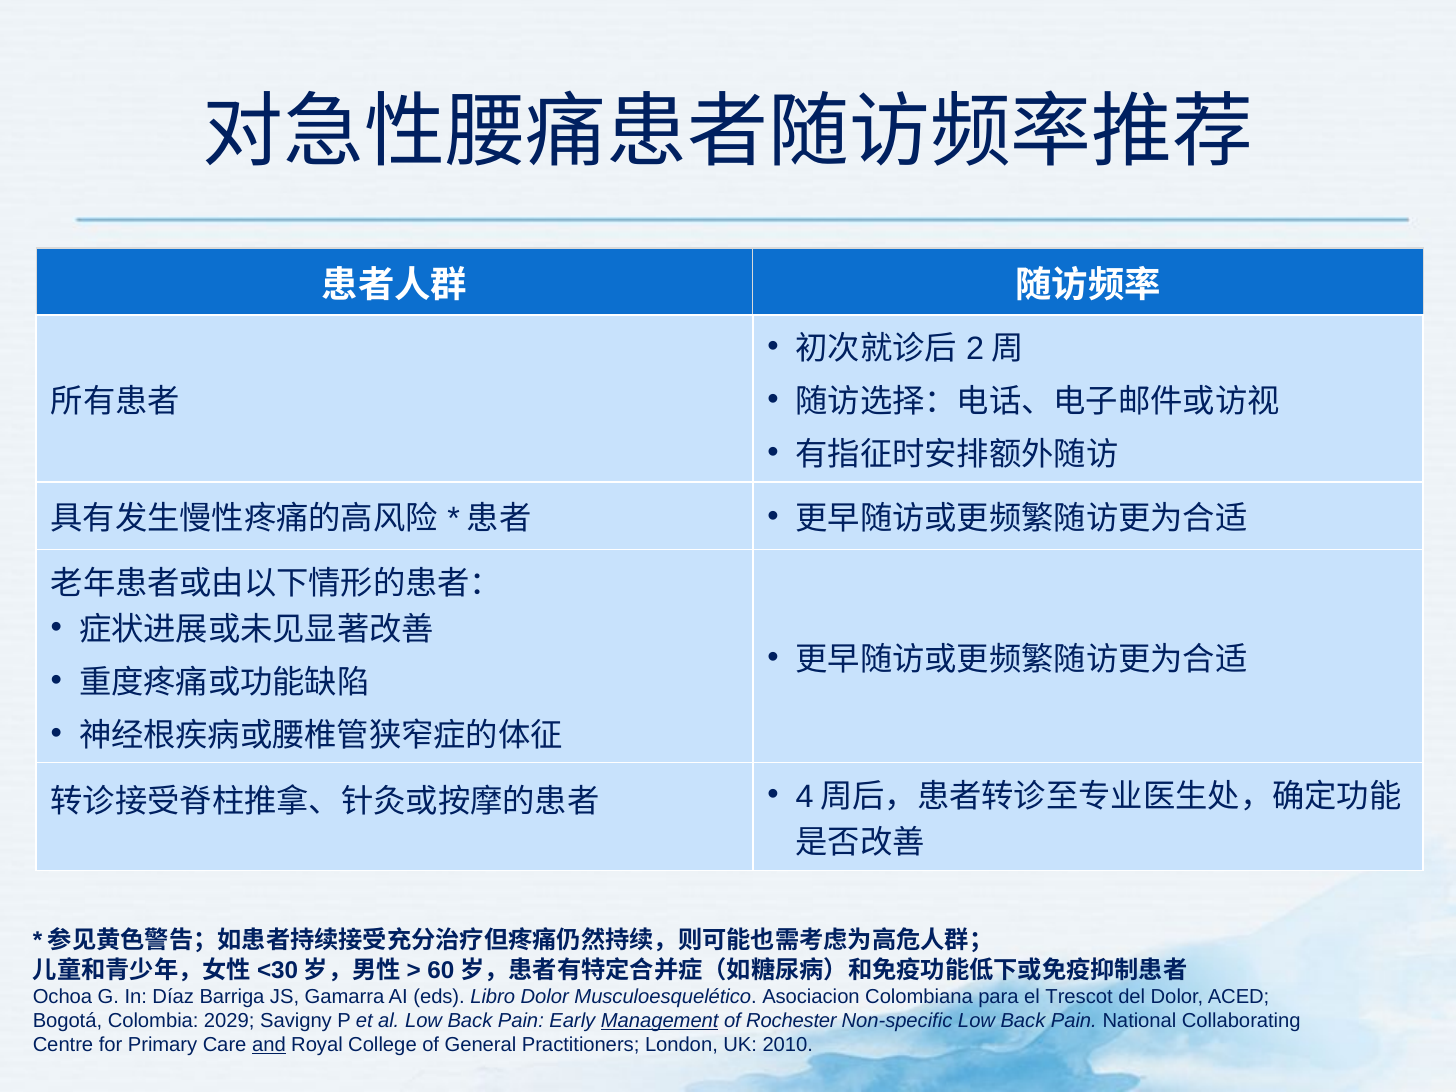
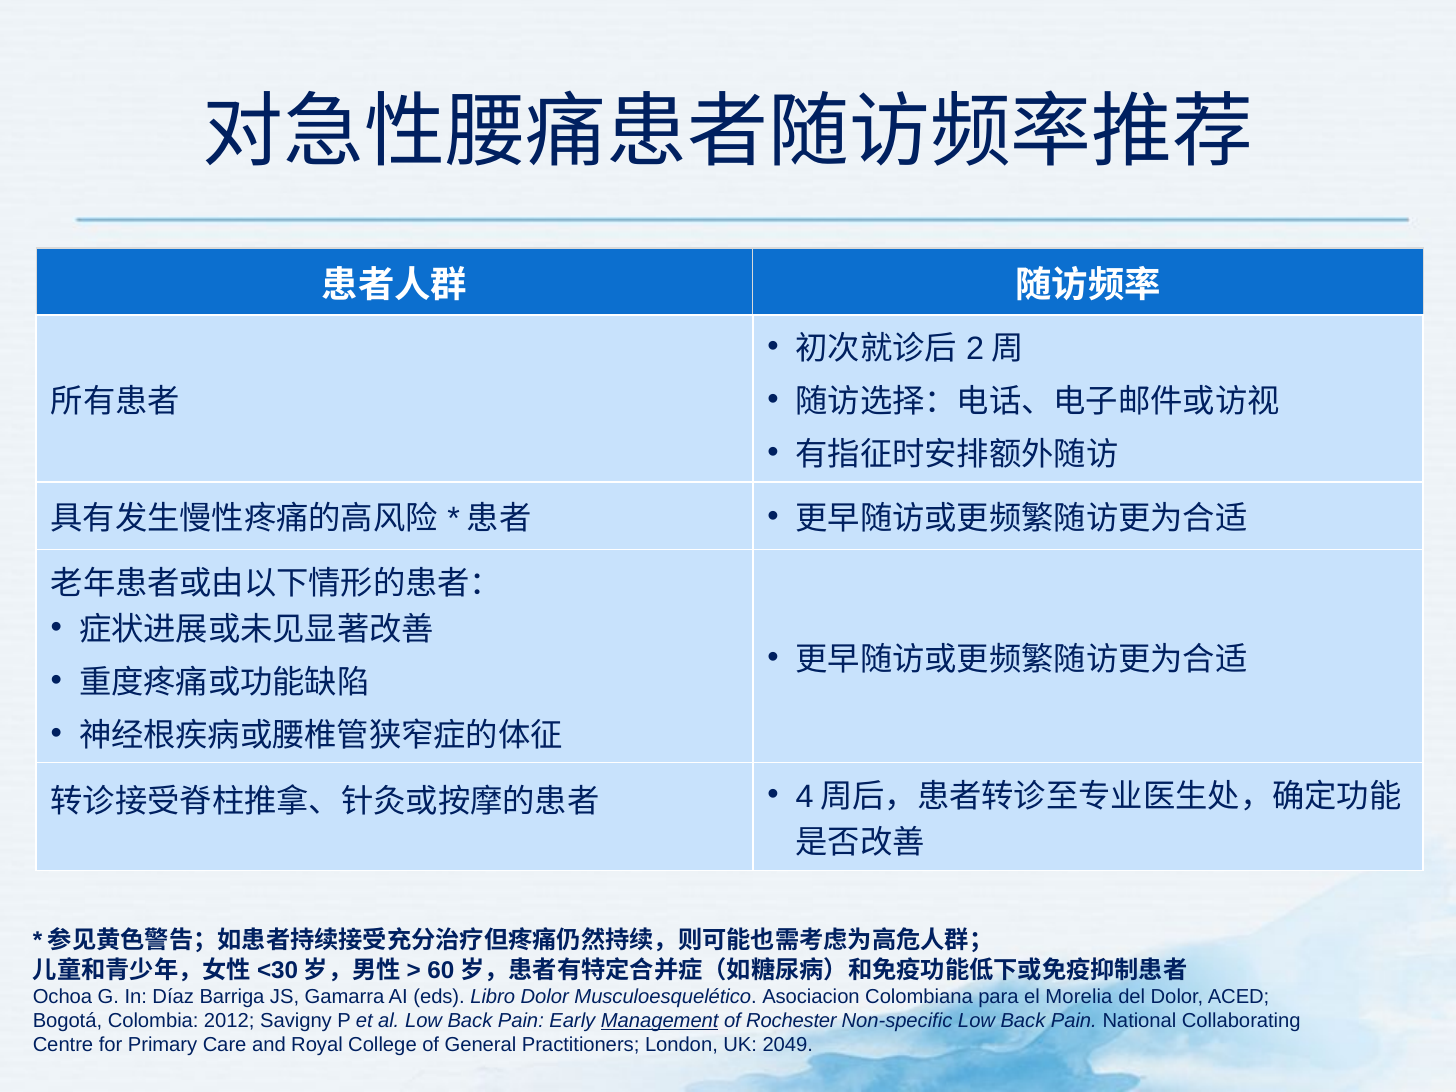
Trescot: Trescot -> Morelia (1079, 996)
2029: 2029 -> 2012 (229, 1021)
and underline: present -> none (269, 1045)
2010: 2010 -> 2049 (788, 1045)
